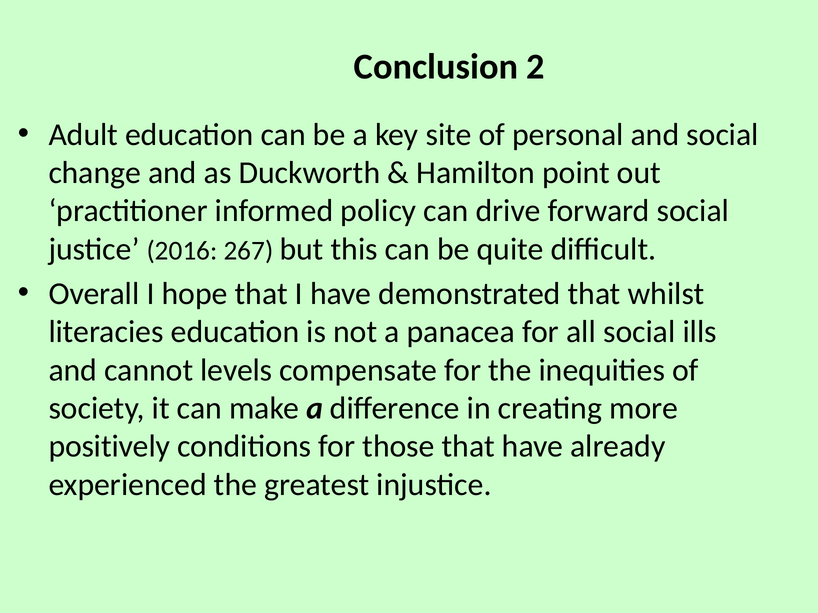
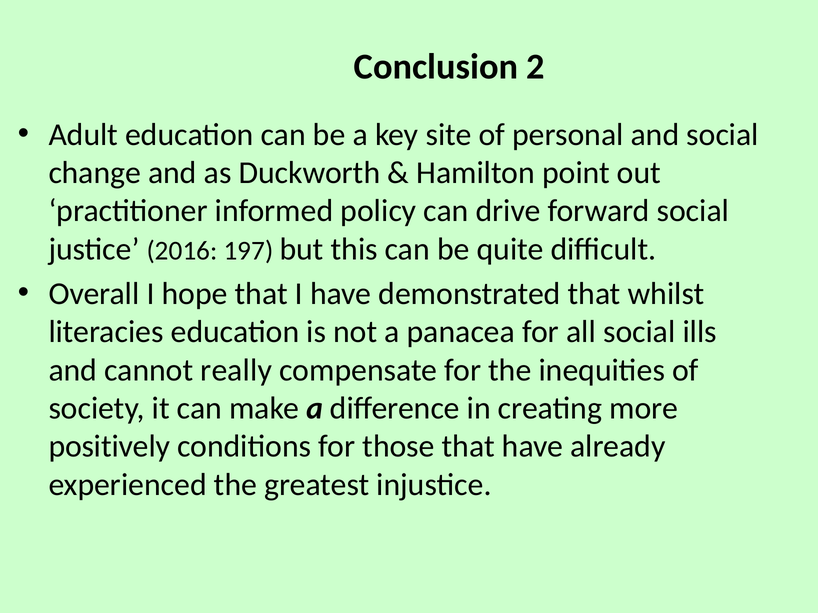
267: 267 -> 197 (249, 251)
levels: levels -> really (236, 370)
